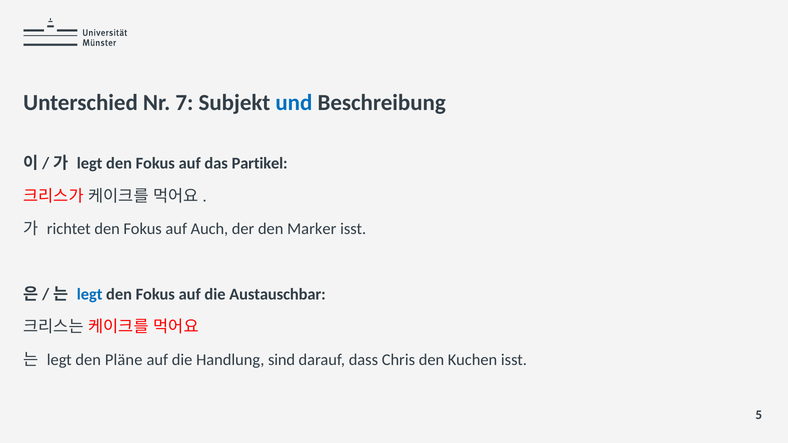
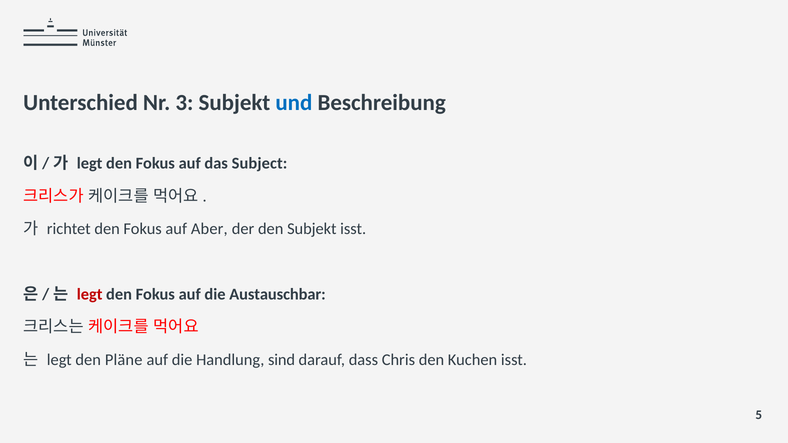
7: 7 -> 3 (184, 103)
Partikel: Partikel -> Subject (260, 163)
Auch: Auch -> Aber (209, 229)
den Marker: Marker -> Subjekt (312, 229)
legt colour: blue -> red (90, 294)
